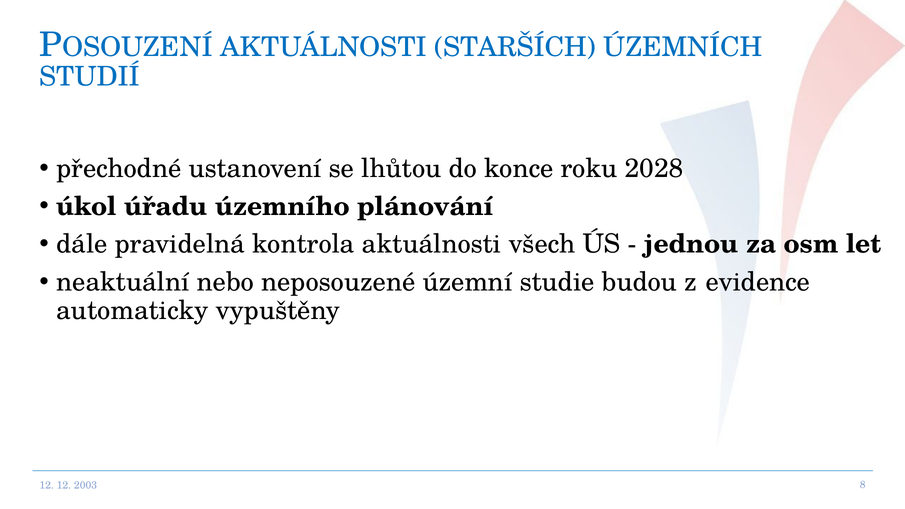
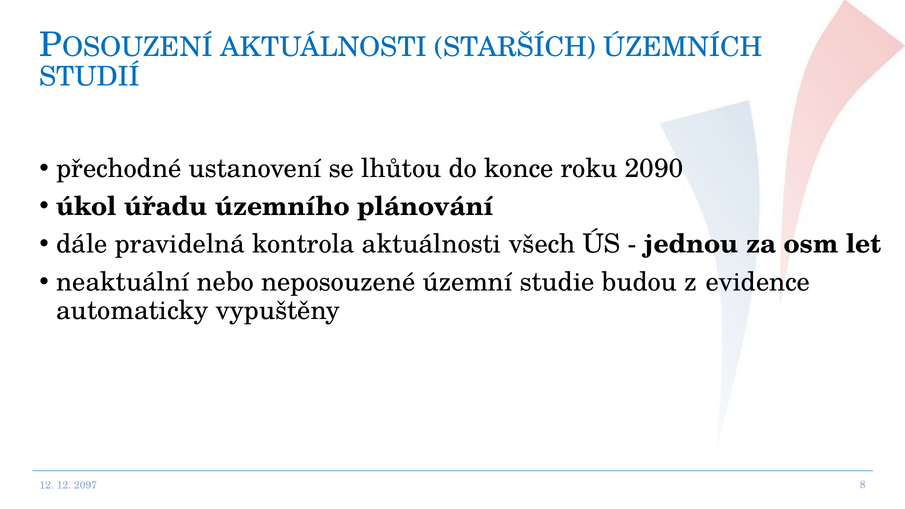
2028: 2028 -> 2090 (654, 168)
2003: 2003 -> 2097 (86, 485)
